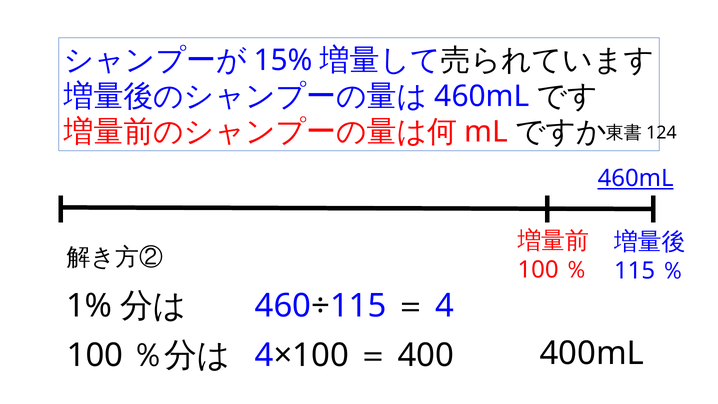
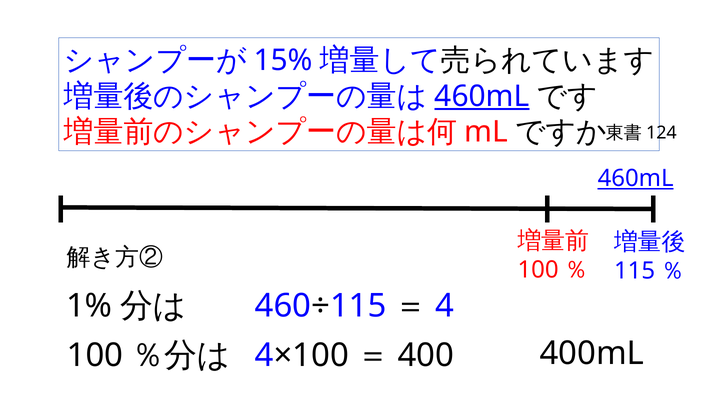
460mL underline: none -> present (482, 96)
